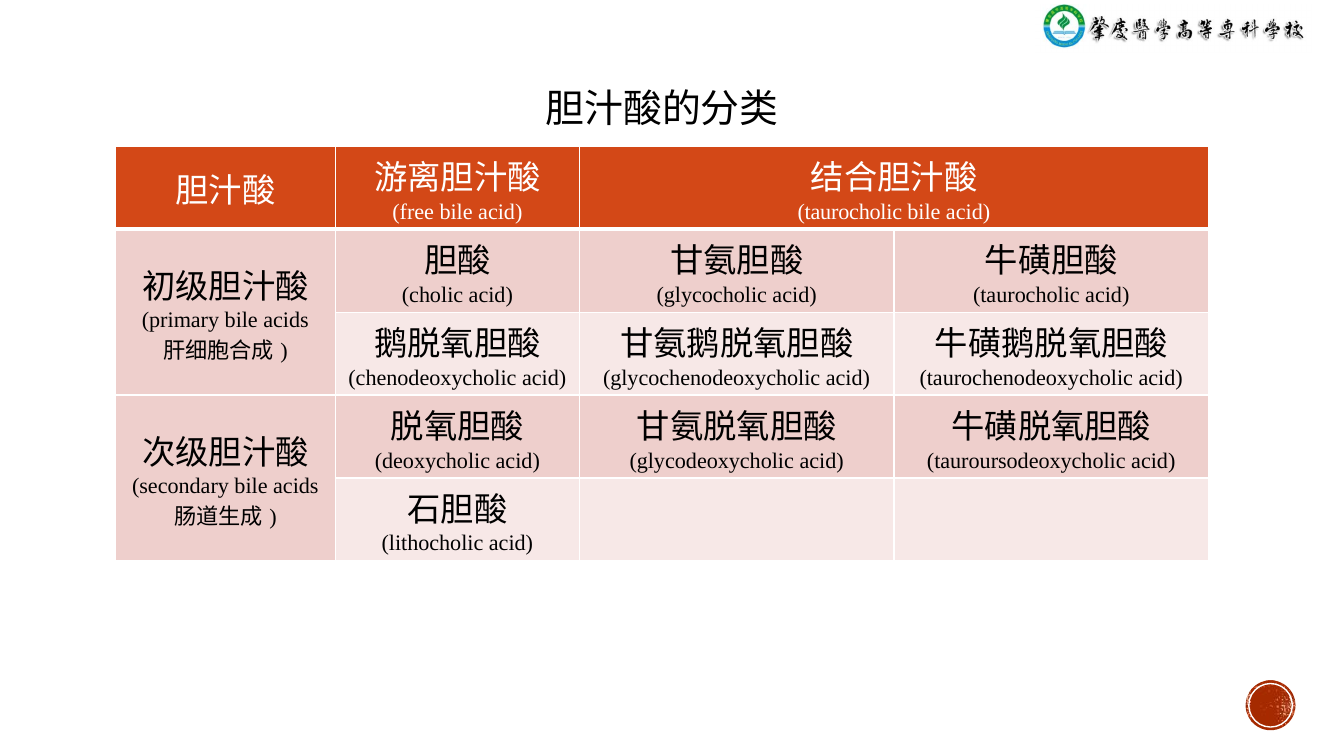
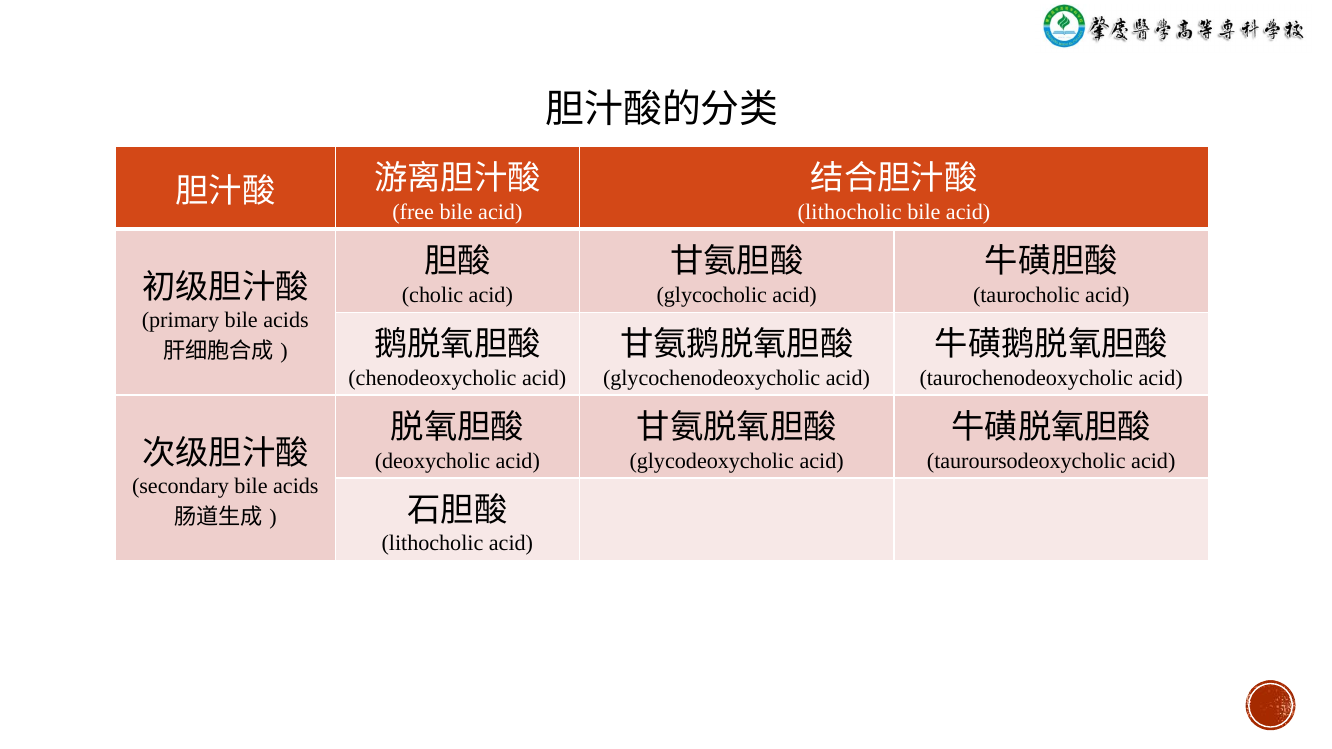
taurocholic: taurocholic -> lithocholic (850, 212)
